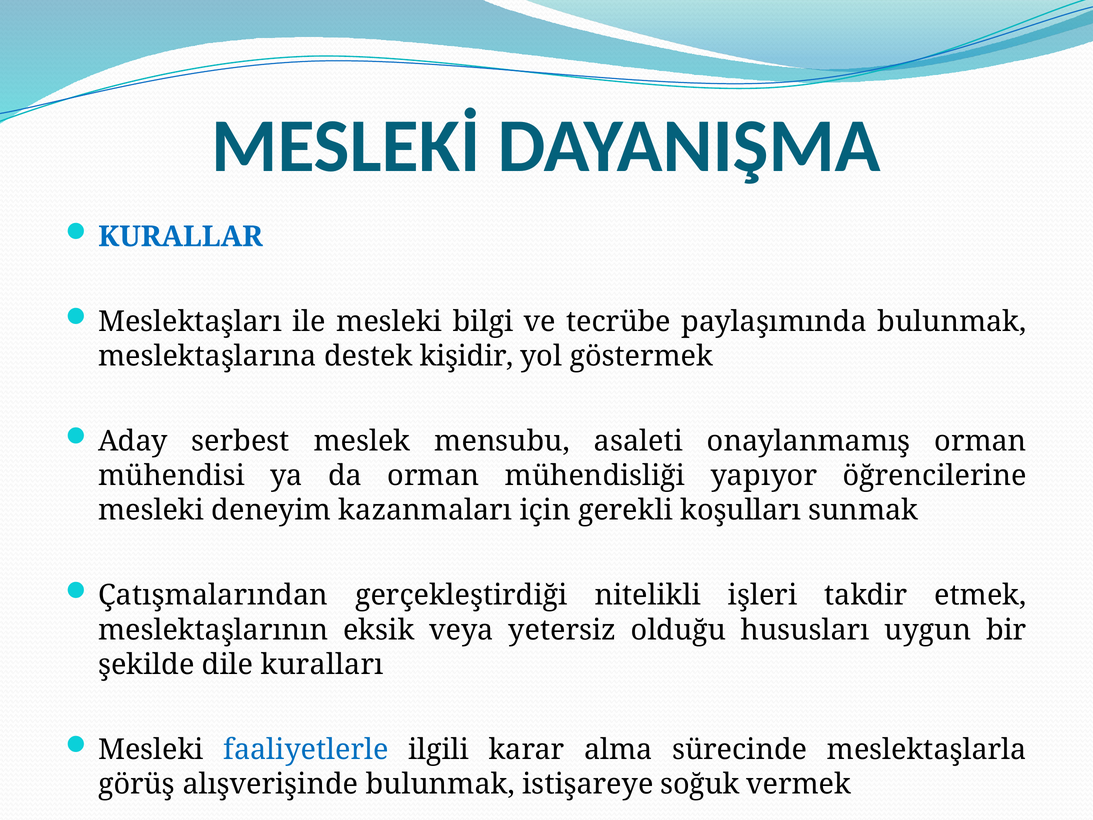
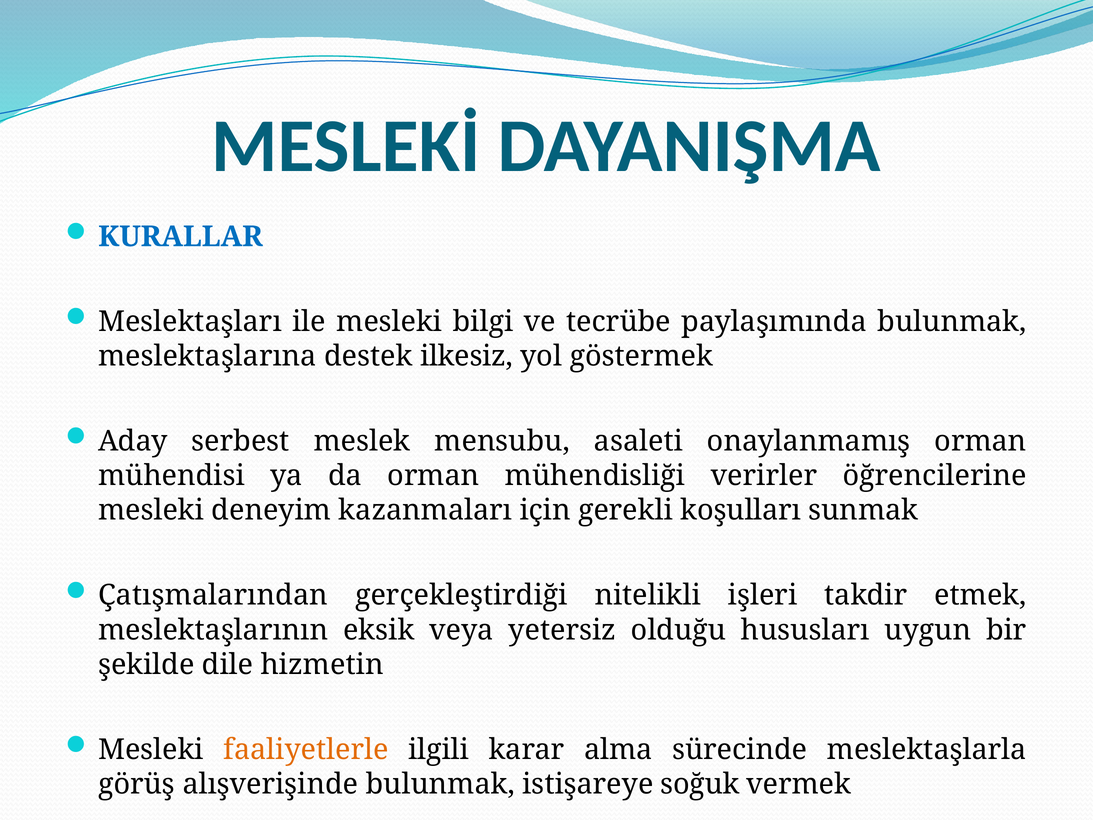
kişidir: kişidir -> ilkesiz (467, 356)
yapıyor: yapıyor -> verirler (764, 476)
kuralları: kuralları -> hizmetin (322, 664)
faaliyetlerle colour: blue -> orange (306, 749)
